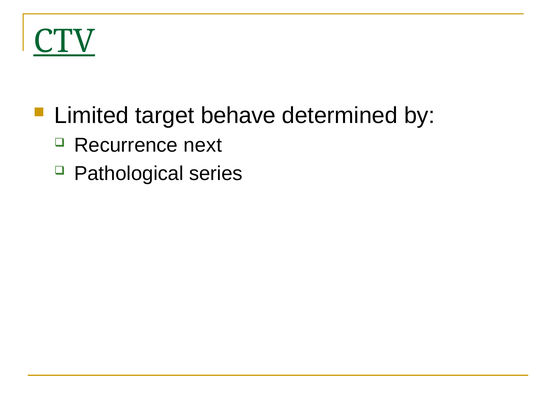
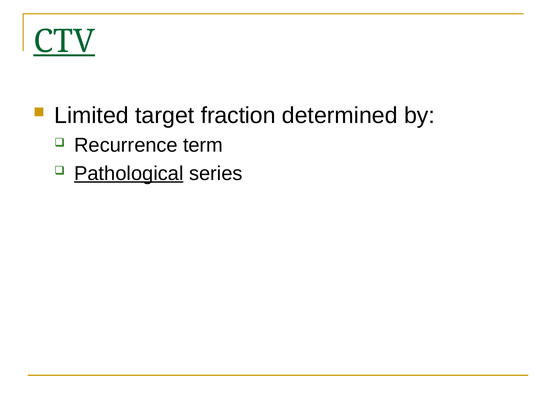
behave: behave -> fraction (238, 116)
next: next -> term (203, 145)
Pathological underline: none -> present (129, 173)
